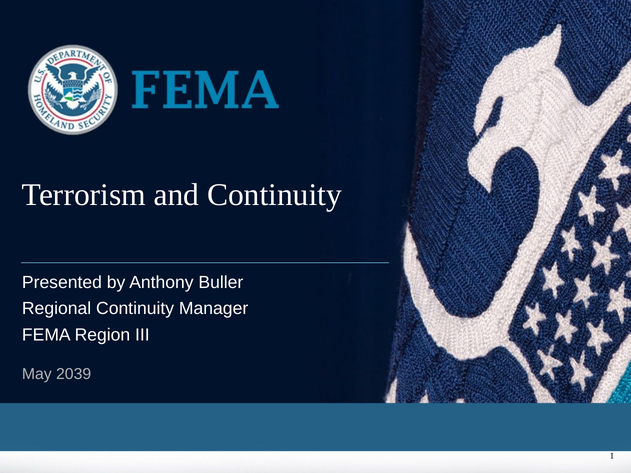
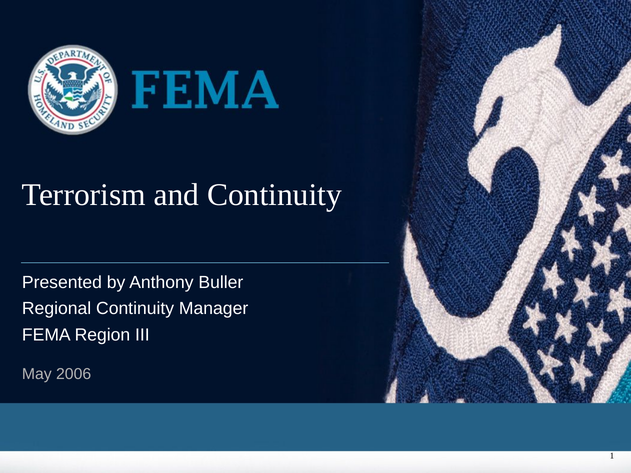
2039: 2039 -> 2006 (74, 374)
